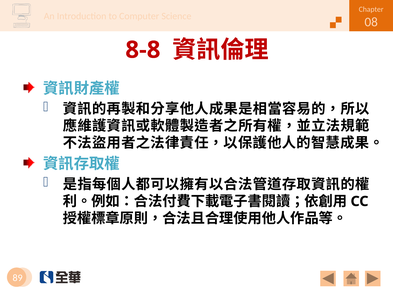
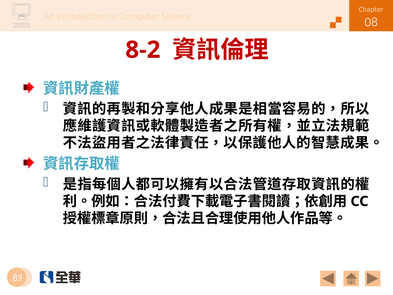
8-8: 8-8 -> 8-2 (143, 50)
